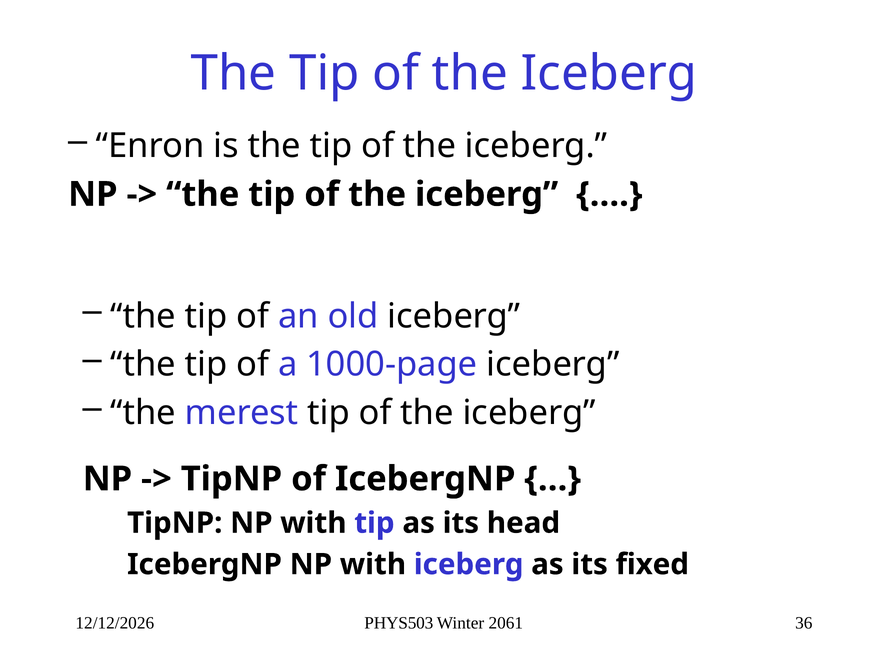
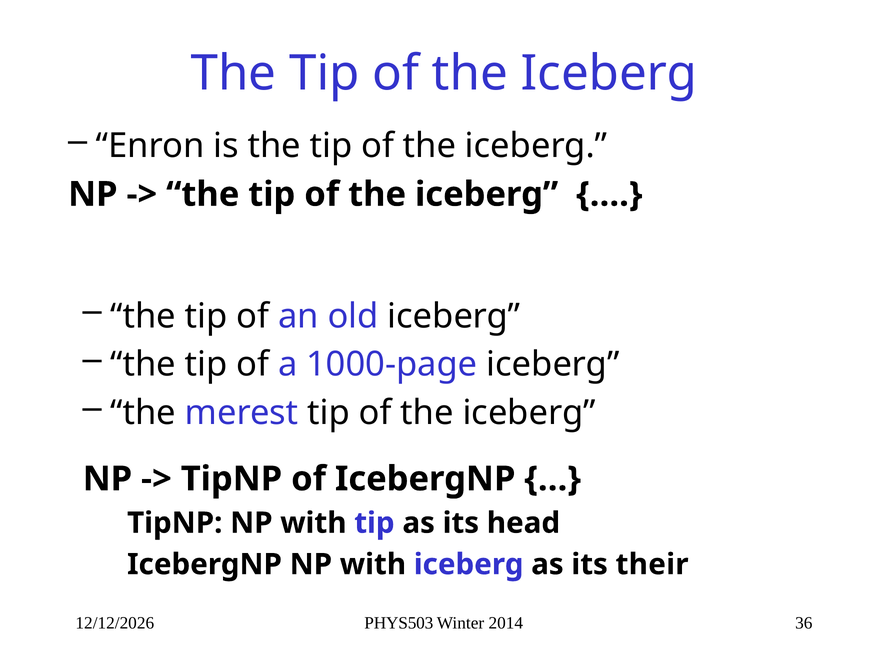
fixed: fixed -> their (652, 564)
2061: 2061 -> 2014 (506, 623)
